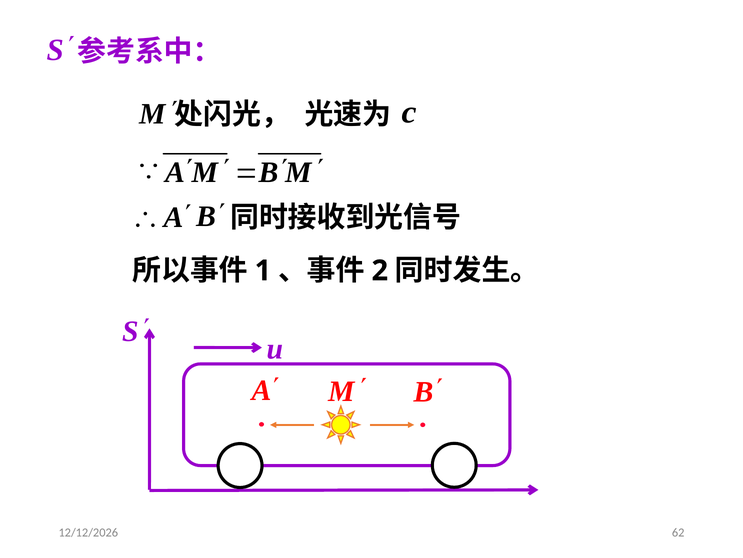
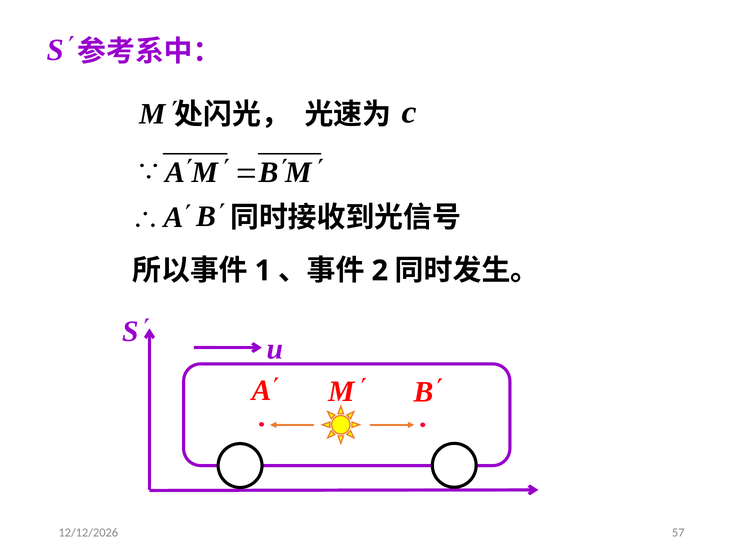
62: 62 -> 57 (678, 532)
